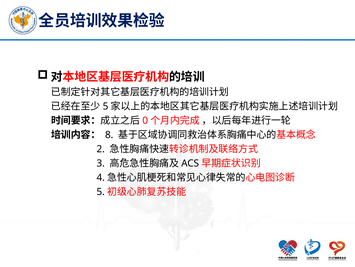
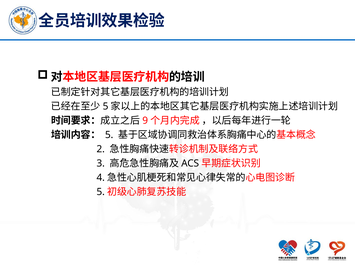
0: 0 -> 9 (145, 120)
8: 8 -> 5 (109, 135)
